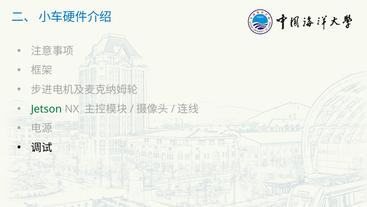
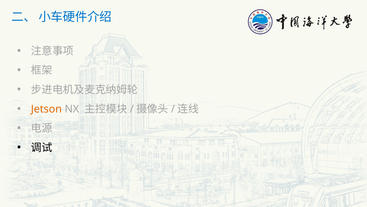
Jetson colour: green -> orange (46, 109)
